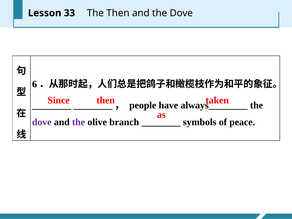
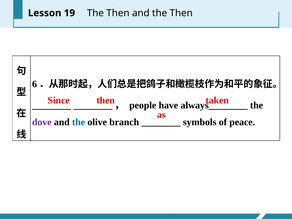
33: 33 -> 19 (69, 13)
and the Dove: Dove -> Then (181, 13)
the colour: purple -> blue (79, 122)
